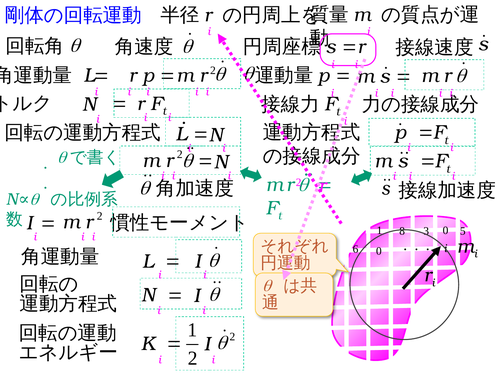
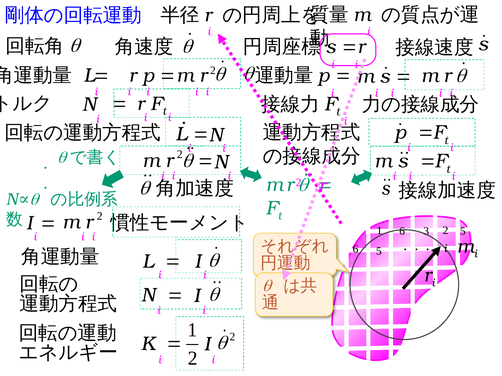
1 8: 8 -> 6 (402, 232)
3 0: 0 -> 2 (446, 231)
0: 0 -> 5 (379, 251)
